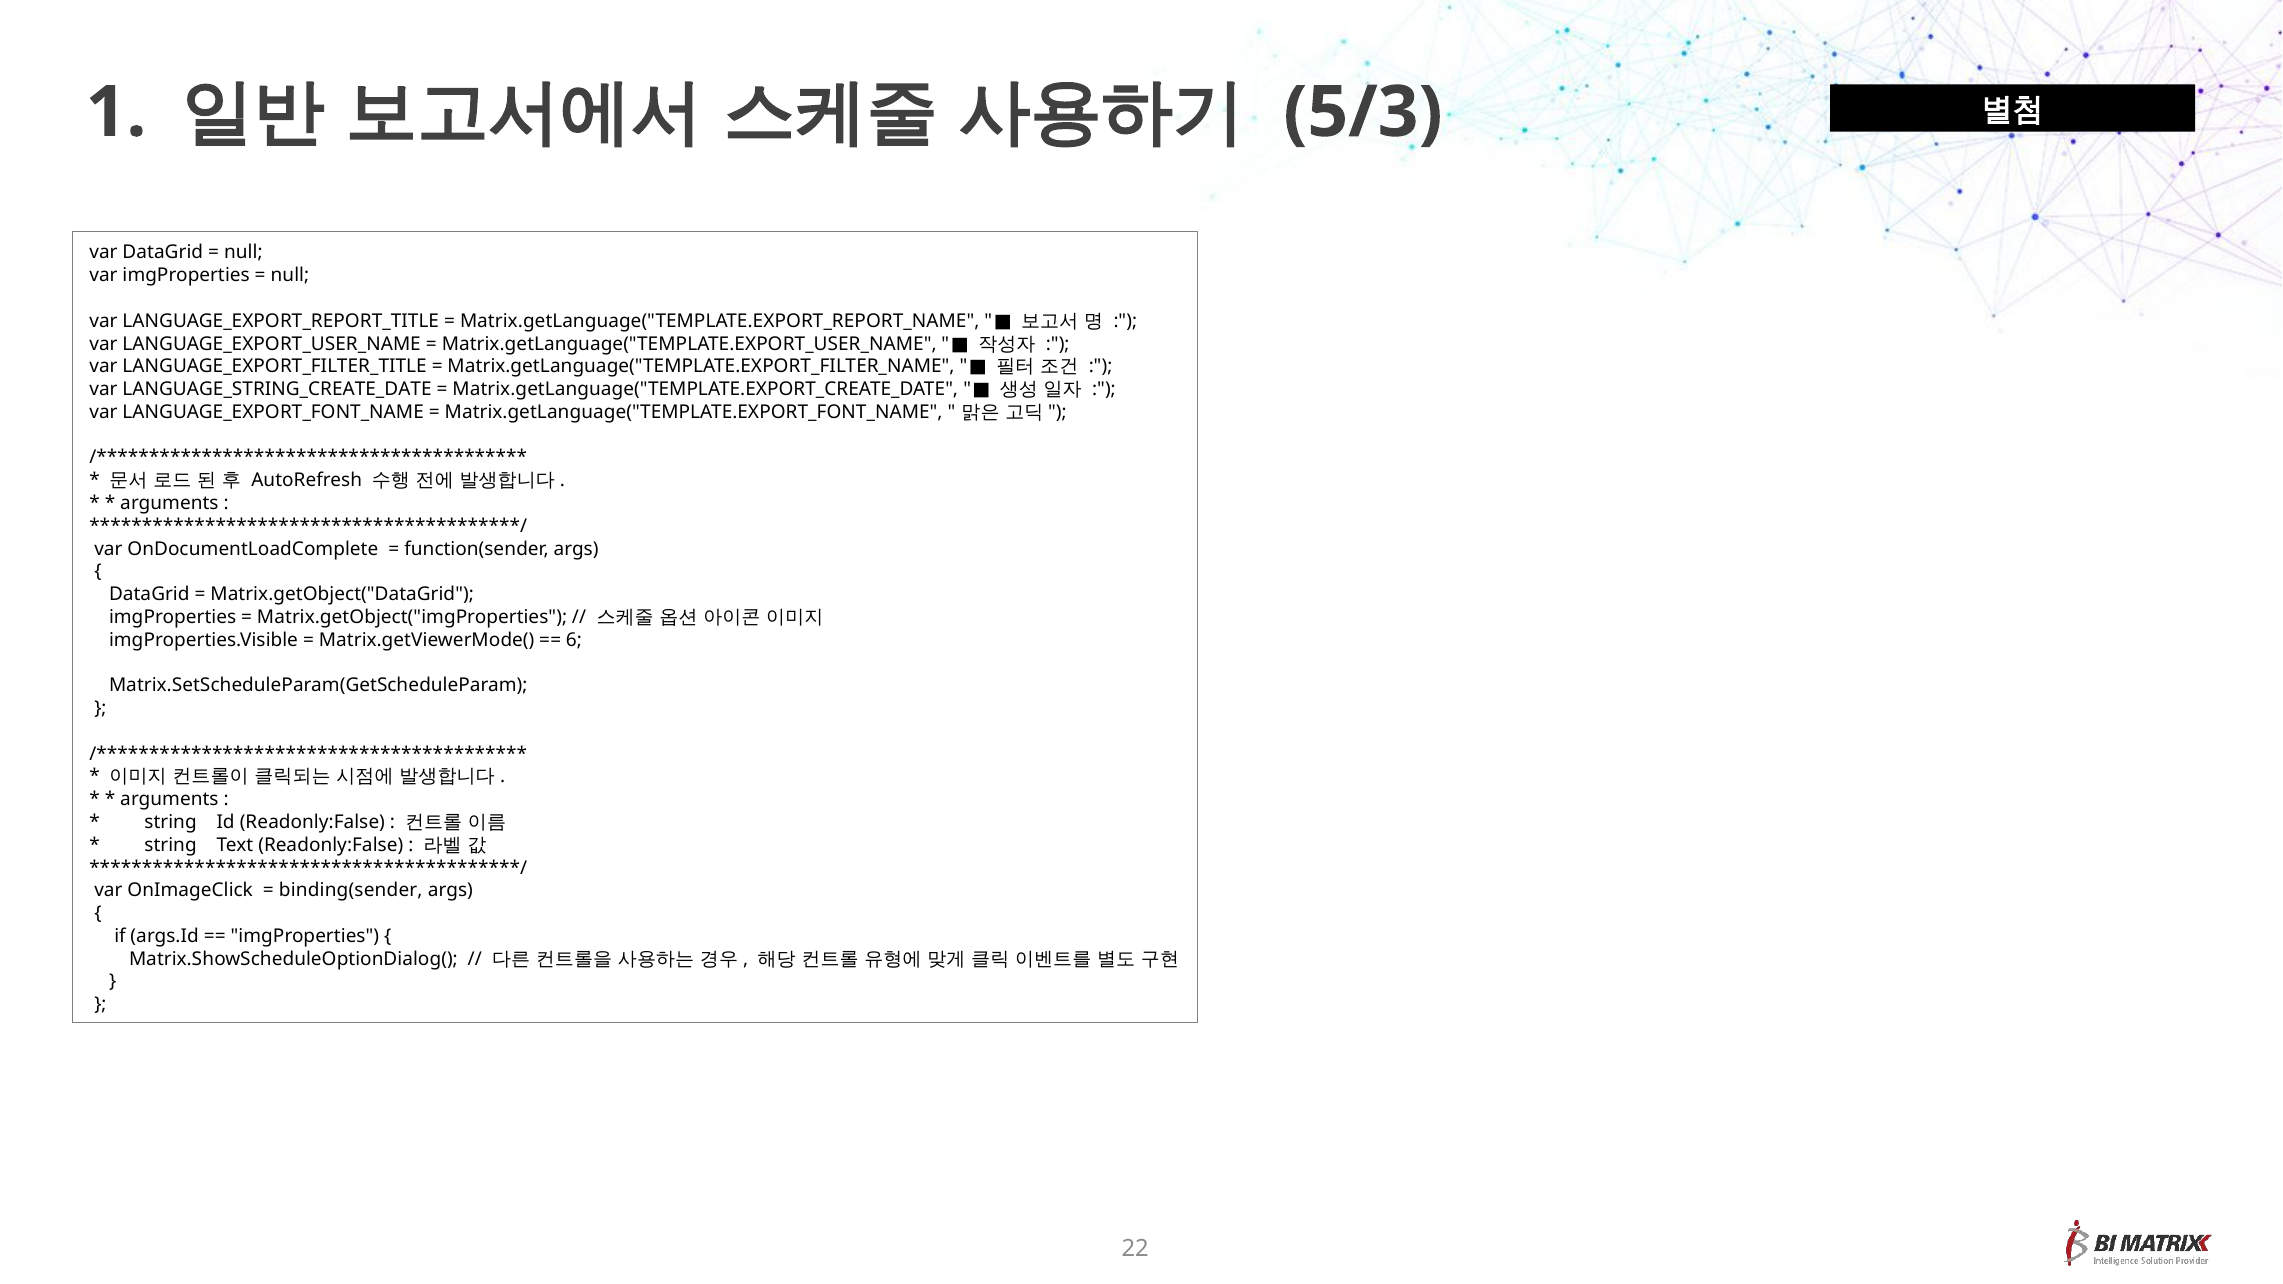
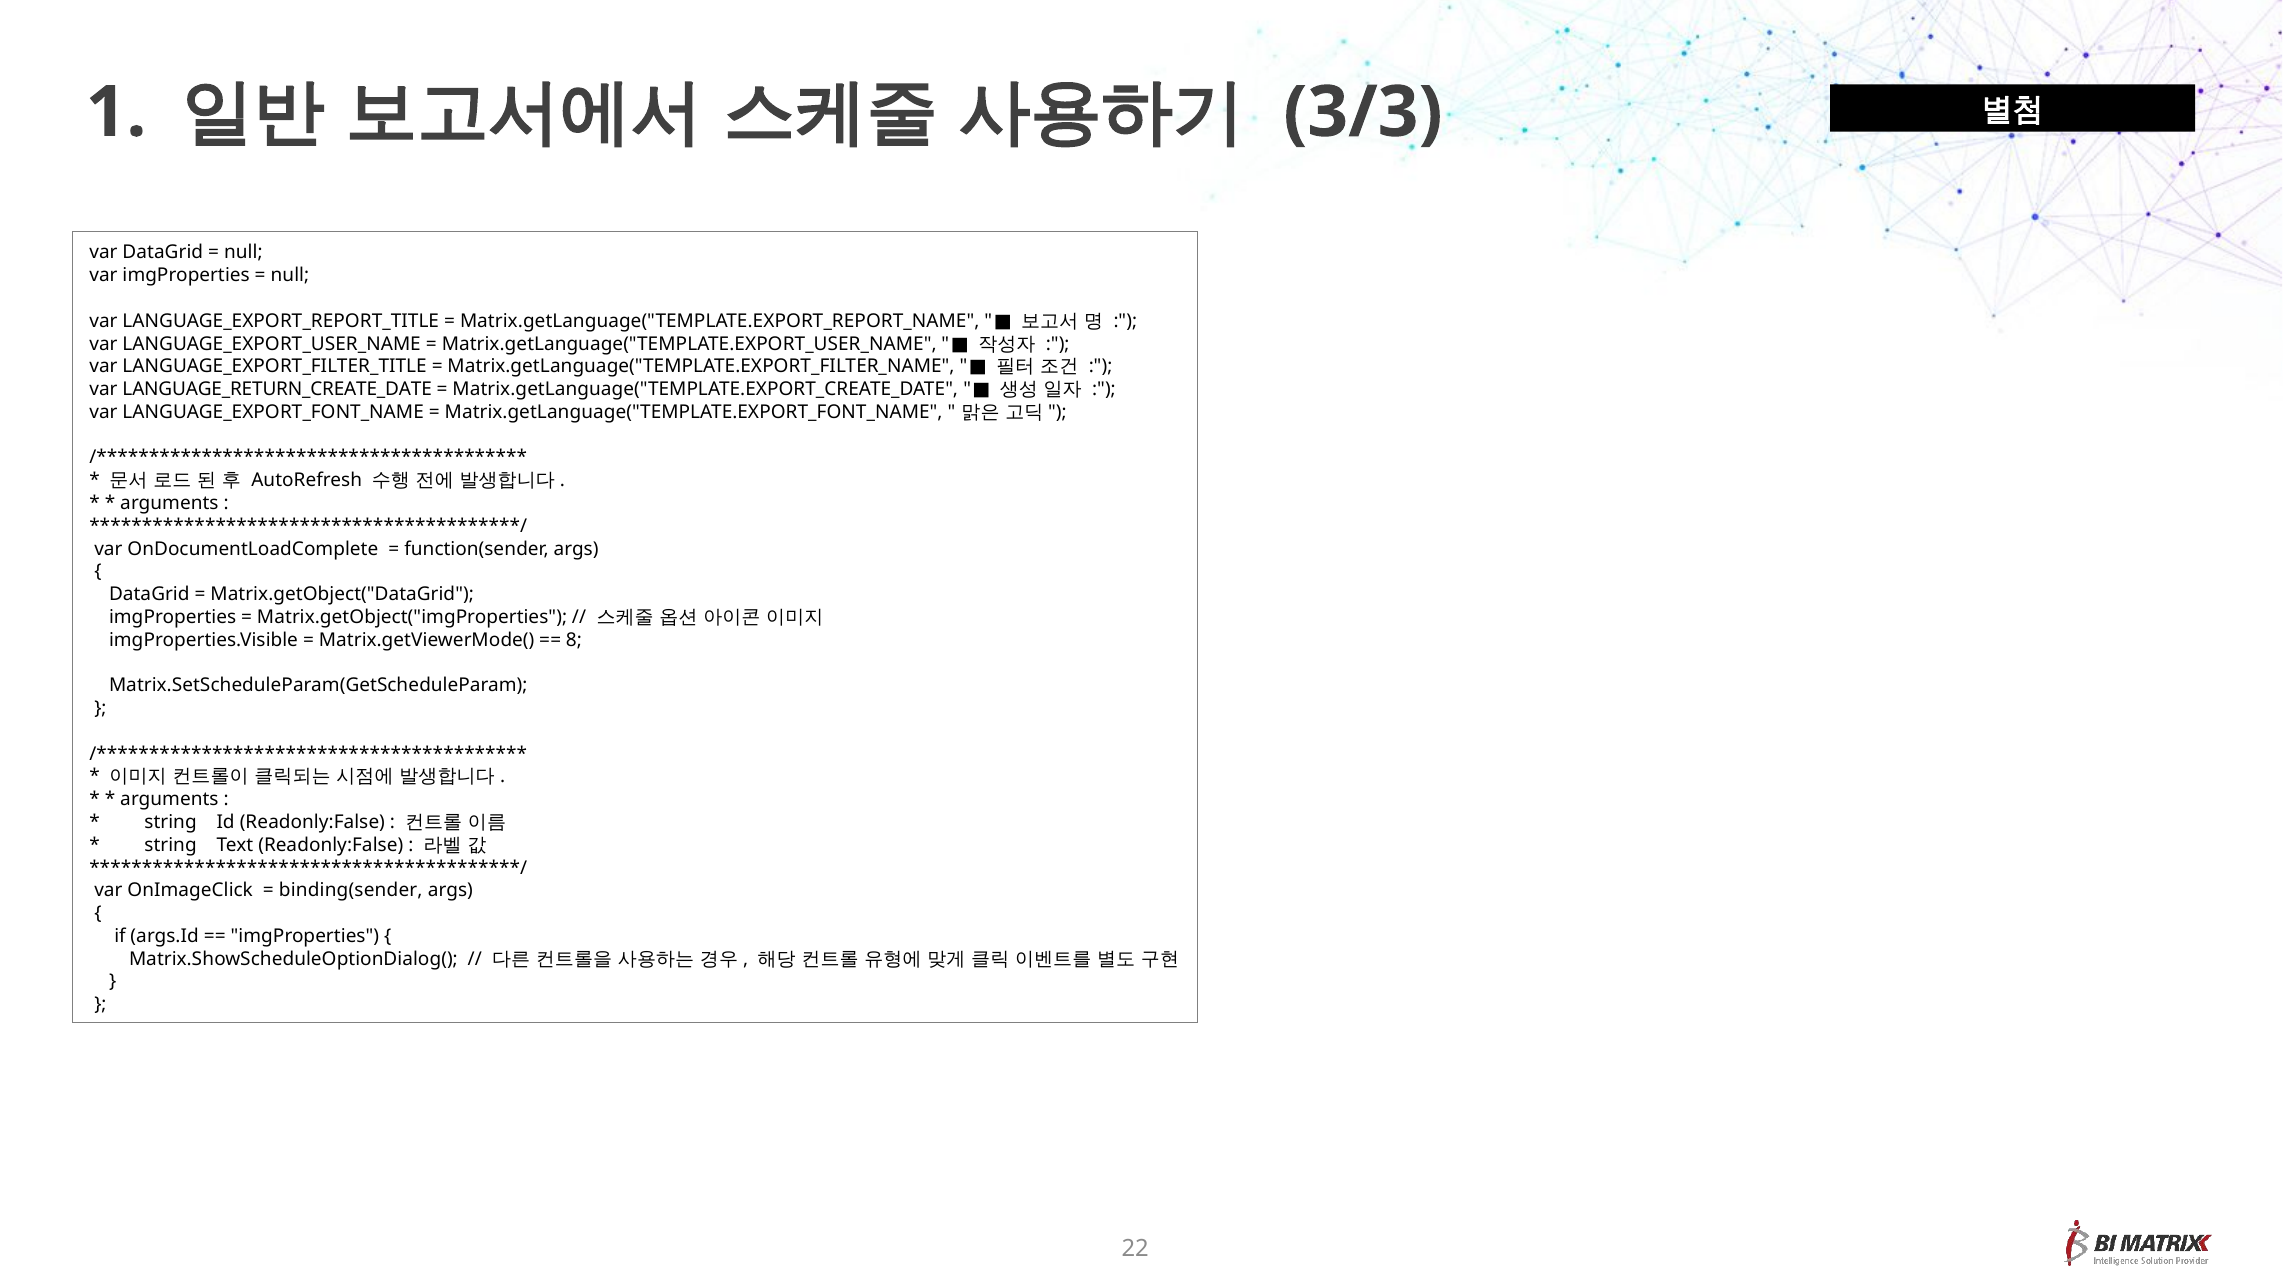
5/3: 5/3 -> 3/3 (1363, 112)
LANGUAGE_STRING_CREATE_DATE: LANGUAGE_STRING_CREATE_DATE -> LANGUAGE_RETURN_CREATE_DATE (277, 389)
6: 6 -> 8 (574, 640)
